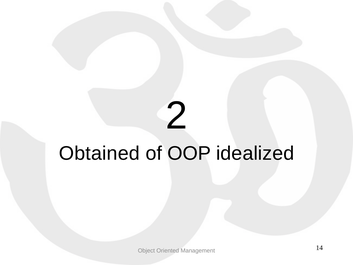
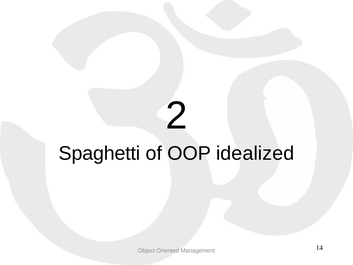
Obtained: Obtained -> Spaghetti (99, 153)
